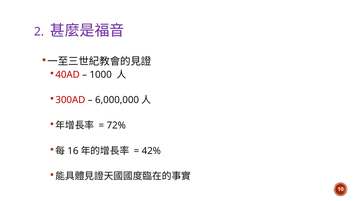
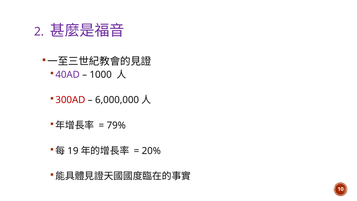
40AD colour: red -> purple (68, 75)
72%: 72% -> 79% (116, 125)
16: 16 -> 19 (73, 151)
42%: 42% -> 20% (151, 151)
